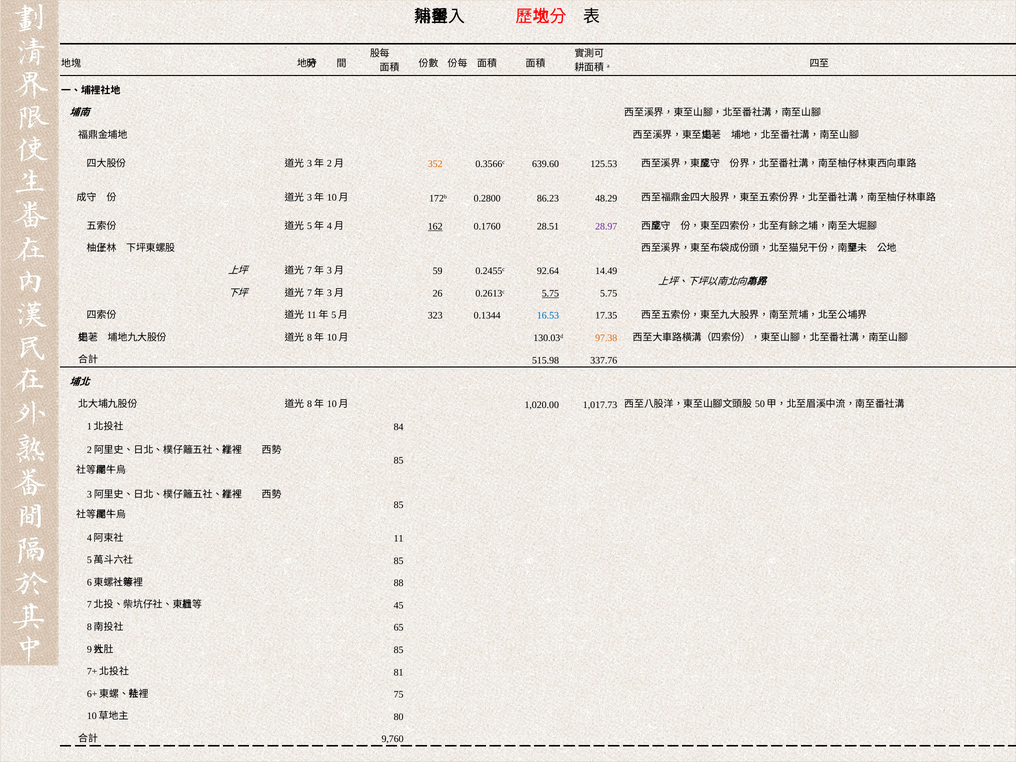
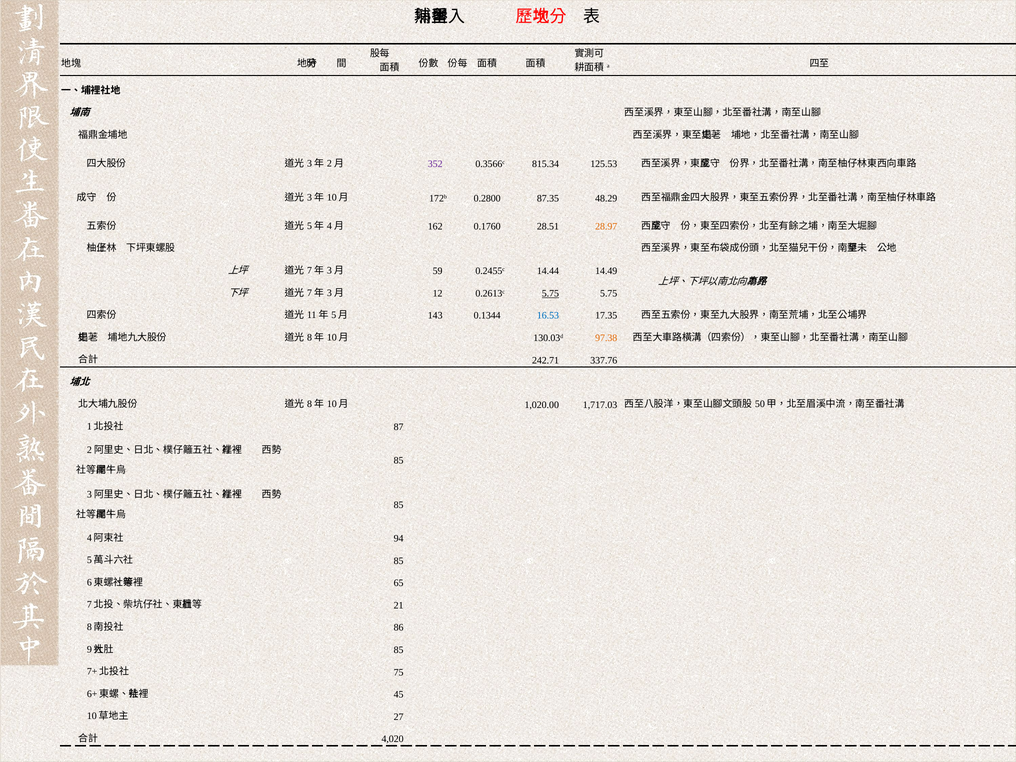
352 colour: orange -> purple (435, 164)
639.60: 639.60 -> 815.34 (545, 164)
86.23: 86.23 -> 87.35 (548, 198)
162 underline: present -> none (435, 227)
28.97 colour: purple -> orange (606, 227)
92.64: 92.64 -> 14.44 (548, 271)
26: 26 -> 12 (438, 293)
323: 323 -> 143 (435, 316)
515.98: 515.98 -> 242.71 (545, 360)
1,017.73: 1,017.73 -> 1,717.03 (600, 405)
84: 84 -> 87 (399, 427)
11: 11 -> 94 (399, 539)
88: 88 -> 65 (399, 583)
45: 45 -> 21 (399, 605)
65: 65 -> 86 (399, 628)
81: 81 -> 75 (399, 672)
75: 75 -> 45 (399, 695)
80: 80 -> 27 (399, 717)
9,760: 9,760 -> 4,020 (393, 739)
